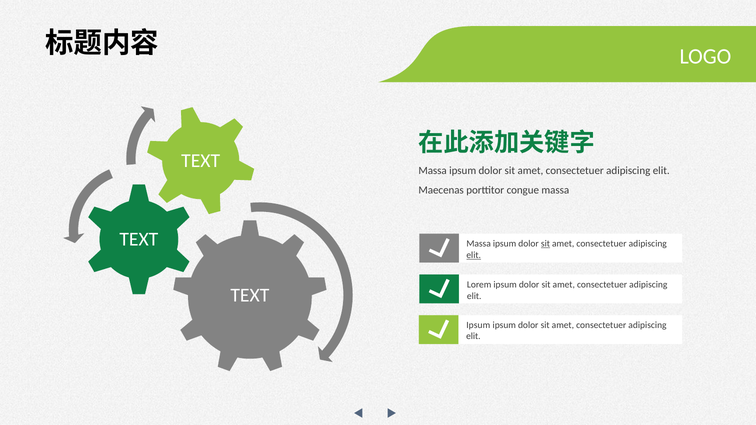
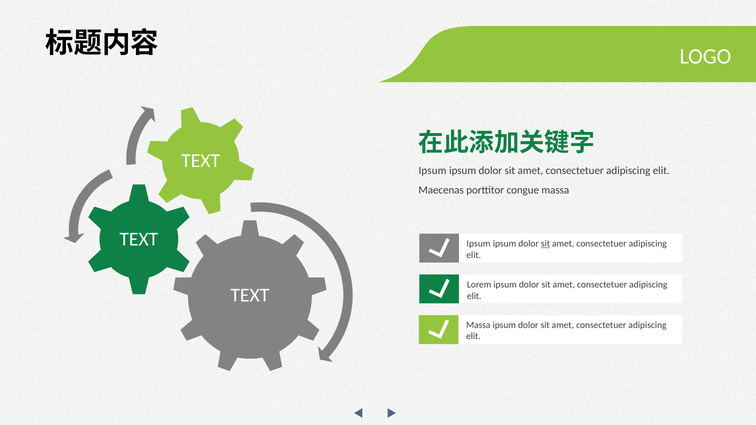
Massa: Massa -> Ipsum (433, 170)
Massa: Massa -> Ipsum (479, 244)
elit underline: present -> none (474, 255)
Ipsum: Ipsum -> Massa (478, 325)
